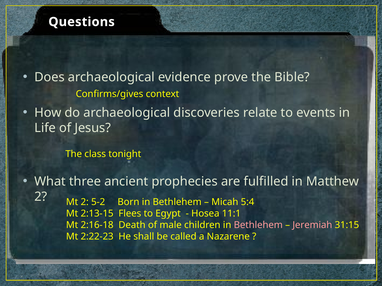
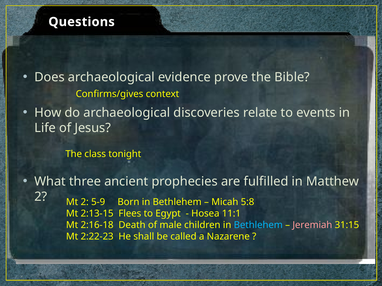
5-2: 5-2 -> 5-9 (98, 202)
5:4: 5:4 -> 5:8 (248, 202)
Bethlehem colour: pink -> light blue (258, 225)
